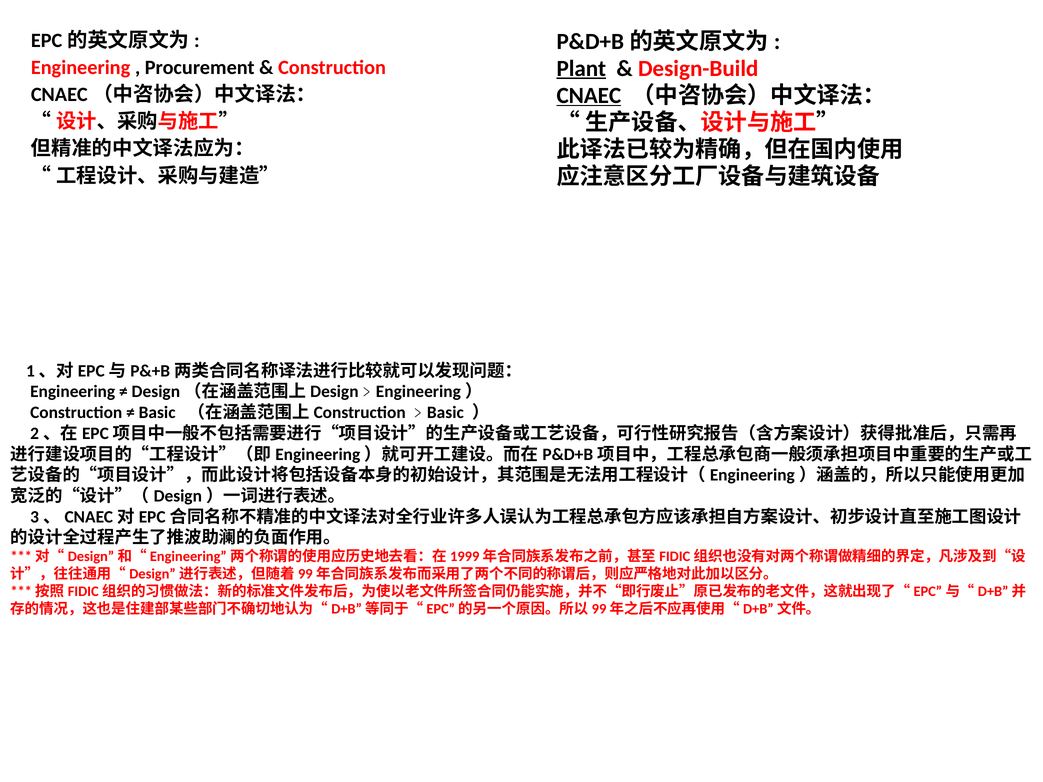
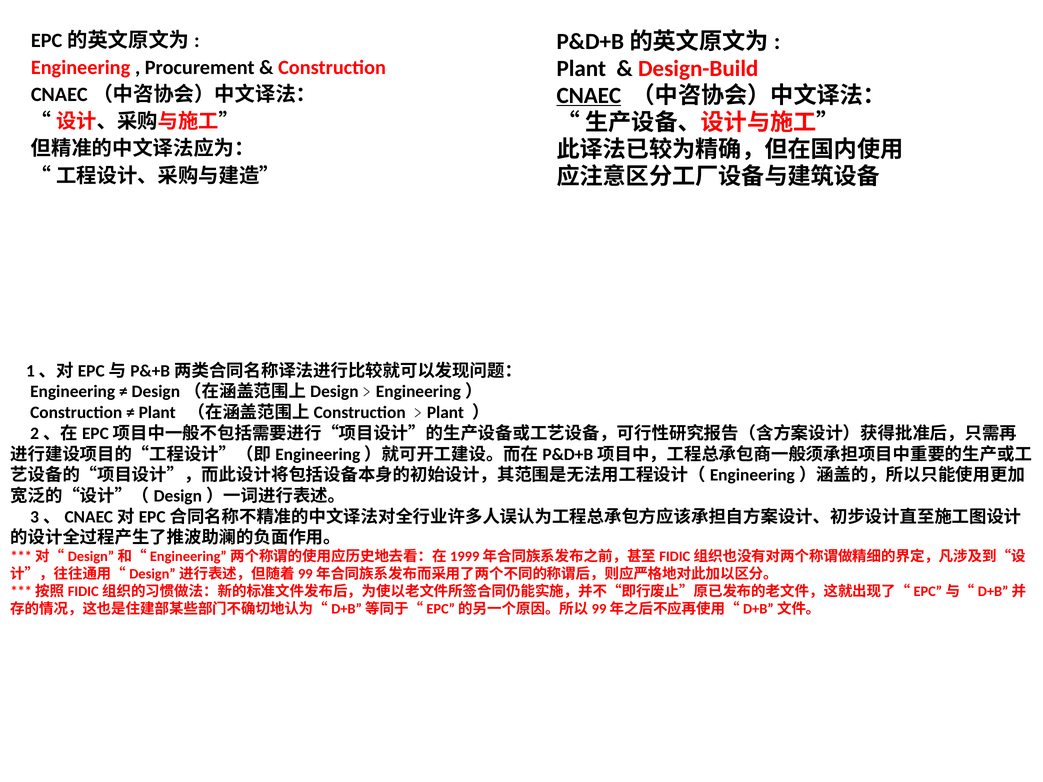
Plant underline: present -> none (581, 68)
Basic: Basic -> Plant (157, 413)
Basic: Basic -> Plant (445, 413)
